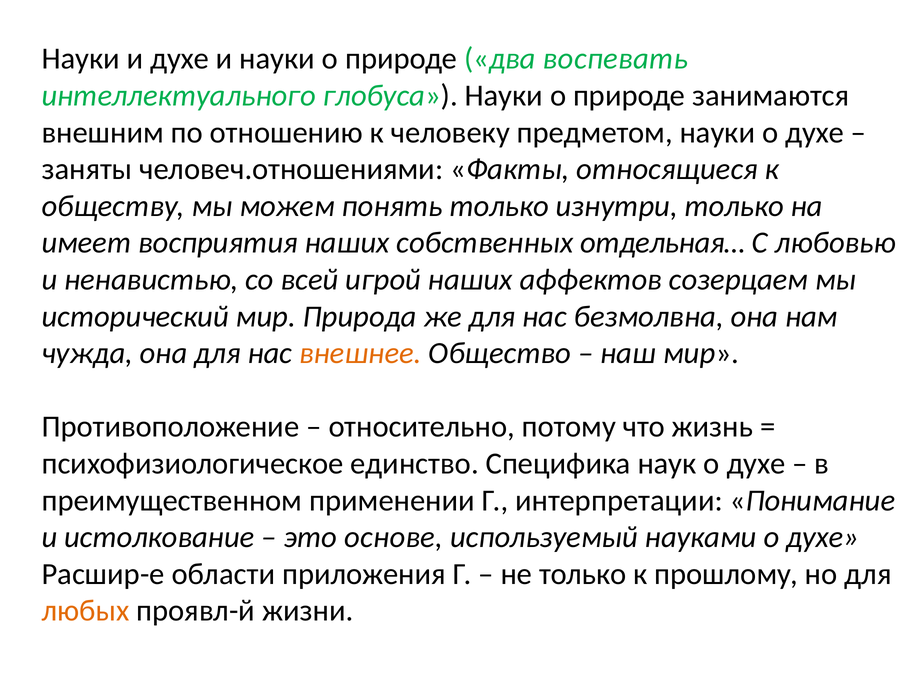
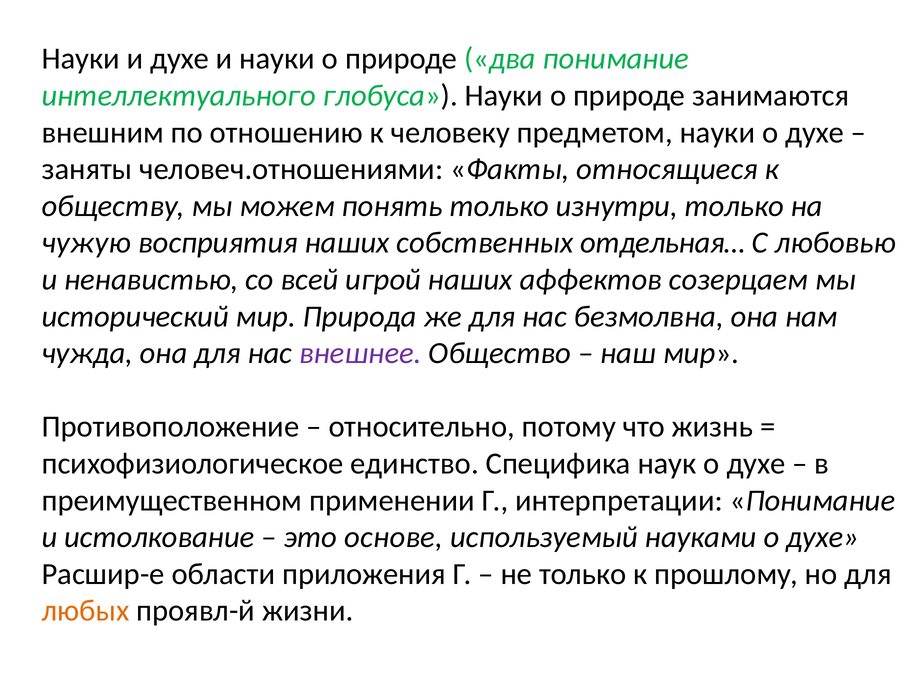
два воспевать: воспевать -> понимание (616, 59)
имеет: имеет -> чужую (86, 243)
внешнее colour: orange -> purple (360, 353)
